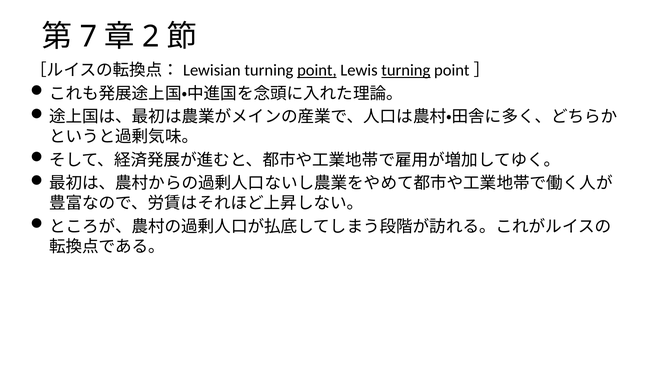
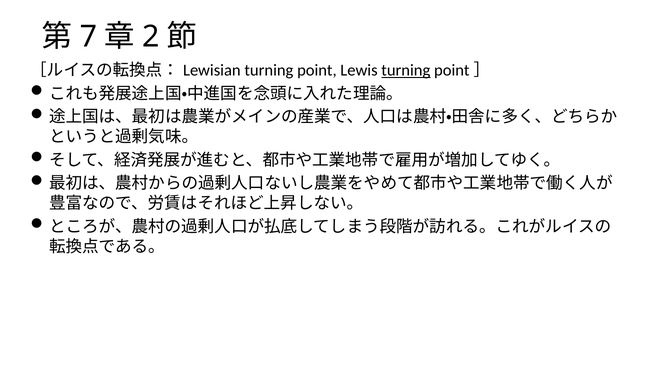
point underline: present -> none (317, 70)
